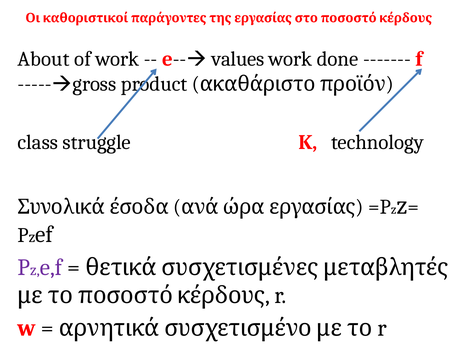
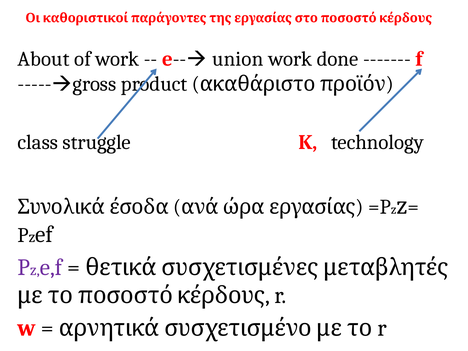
values: values -> union (238, 59)
